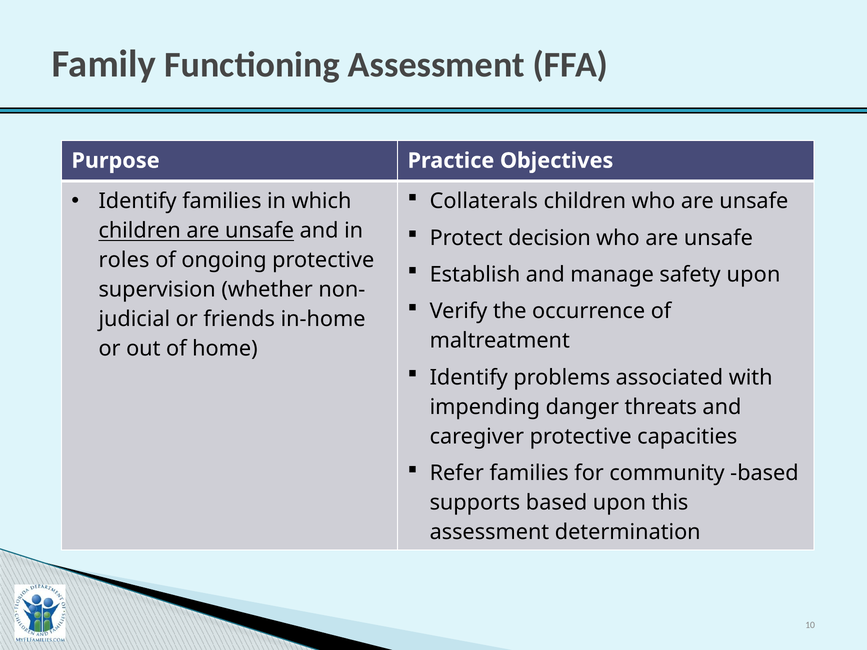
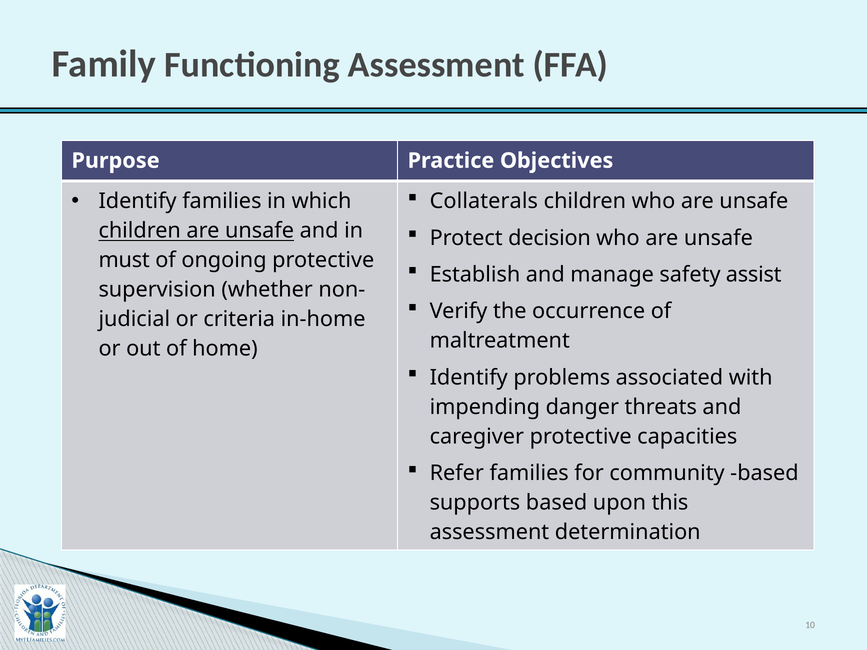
roles: roles -> must (124, 260)
safety upon: upon -> assist (754, 275)
friends: friends -> criteria (239, 319)
